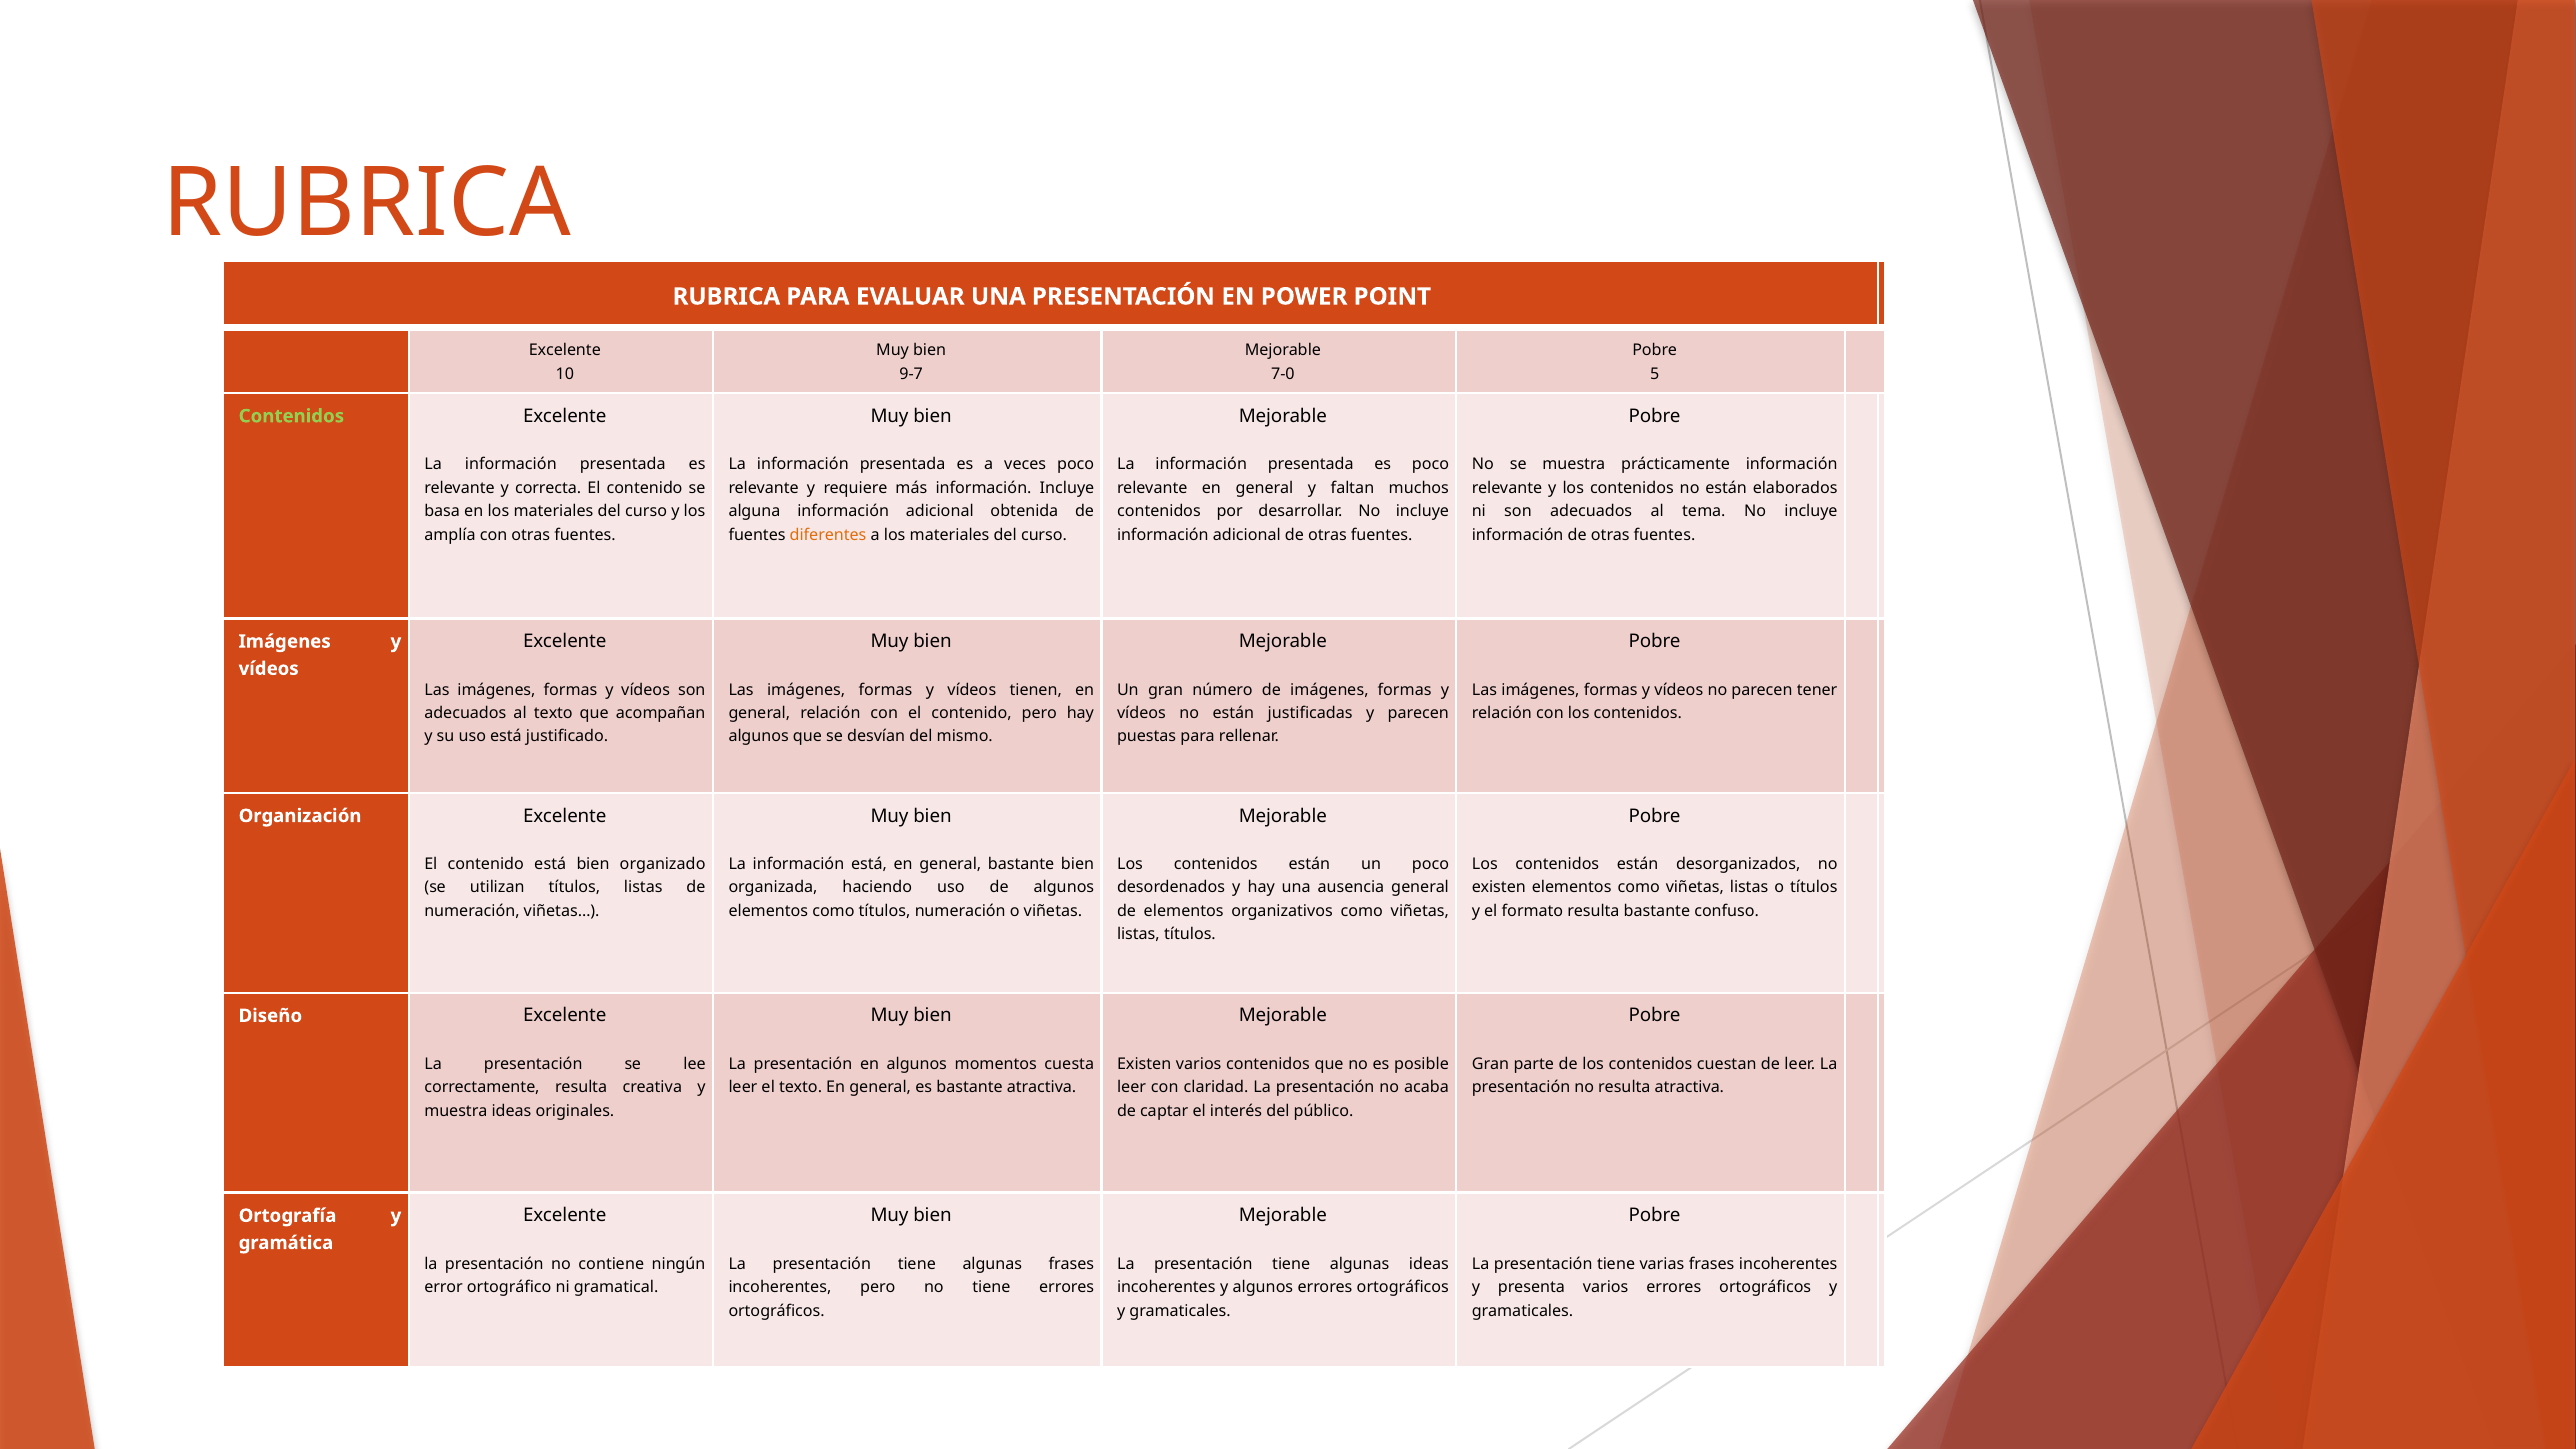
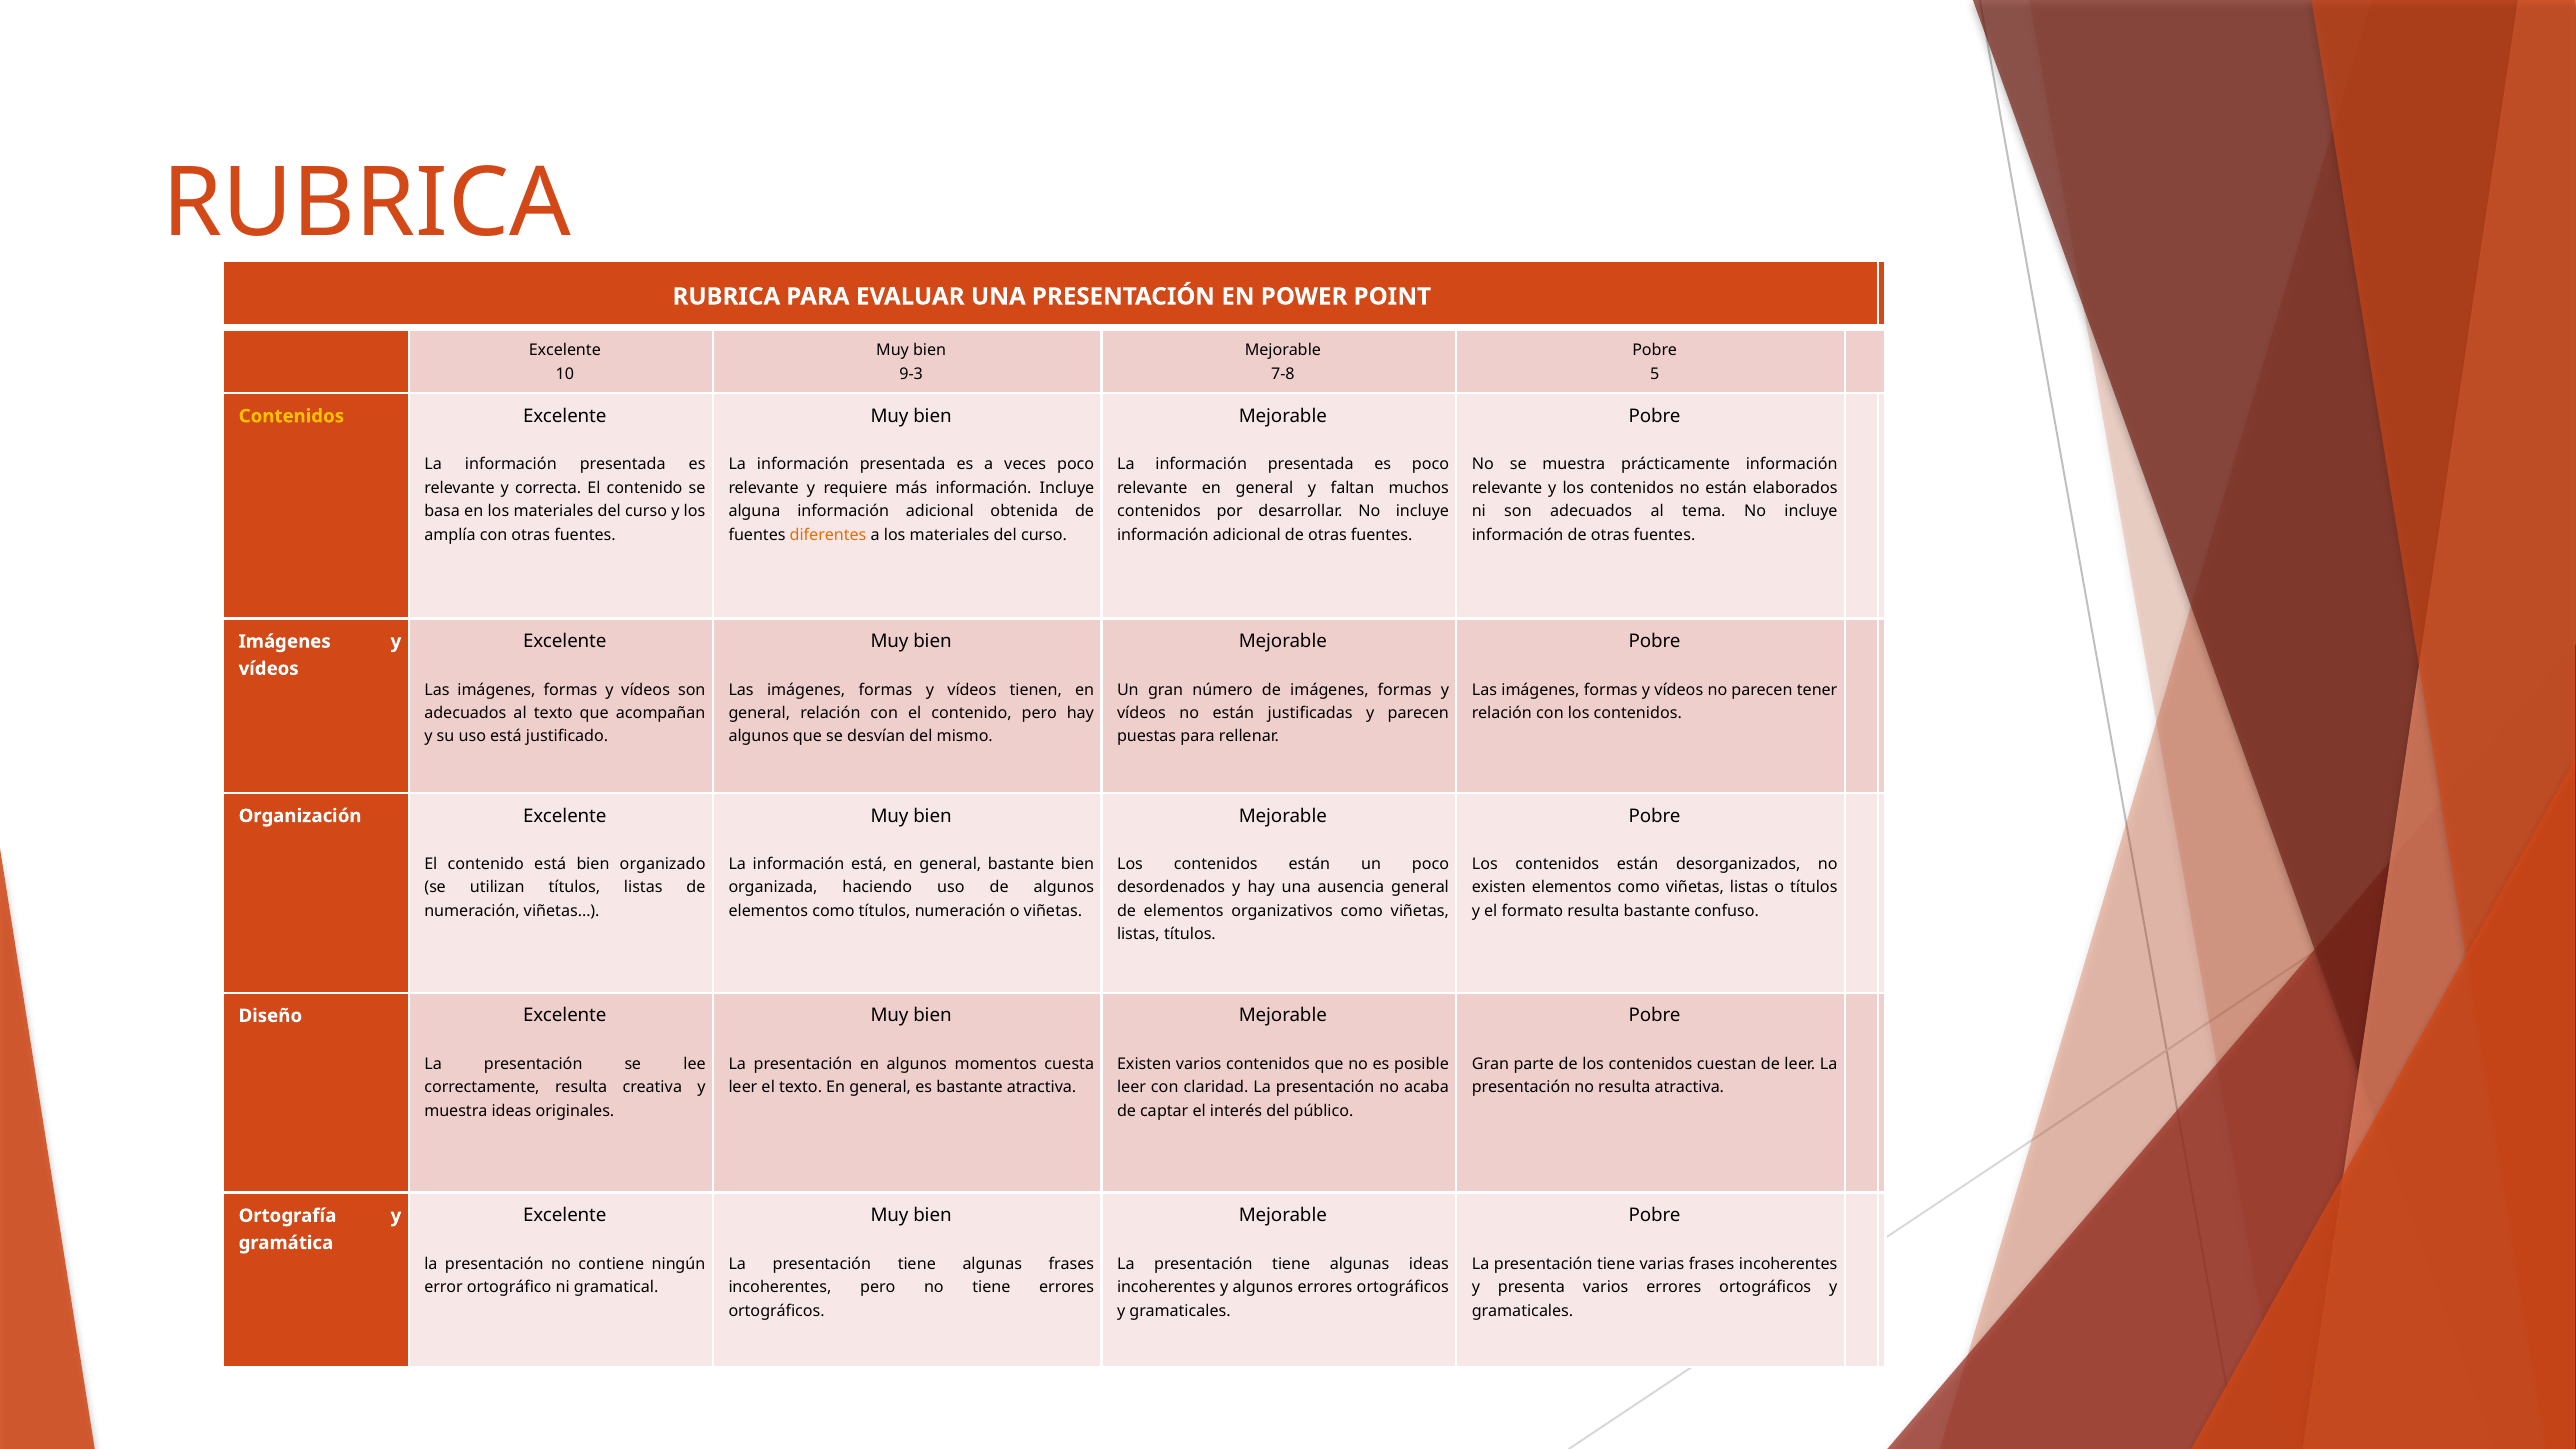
9-7: 9-7 -> 9-3 (911, 374)
7-0: 7-0 -> 7-8 (1283, 374)
Contenidos colour: light green -> yellow (291, 416)
